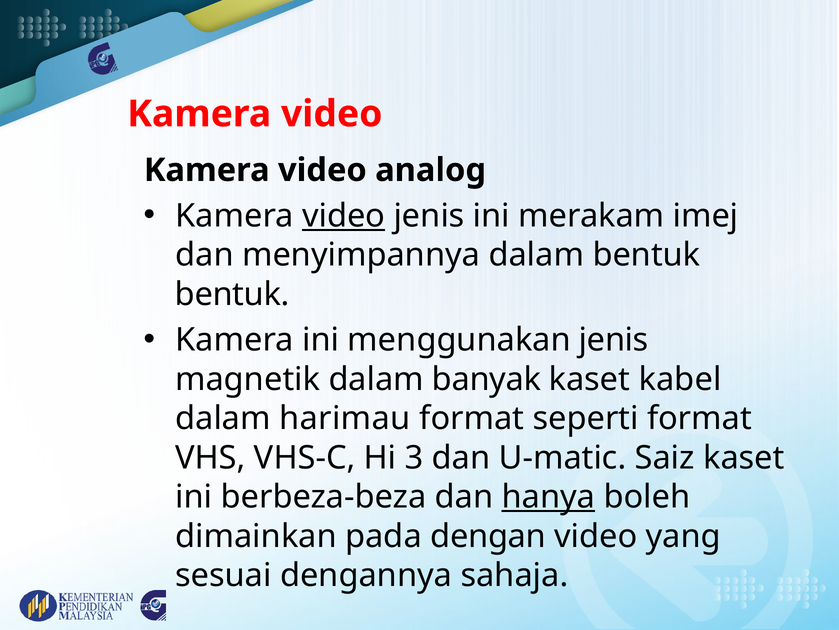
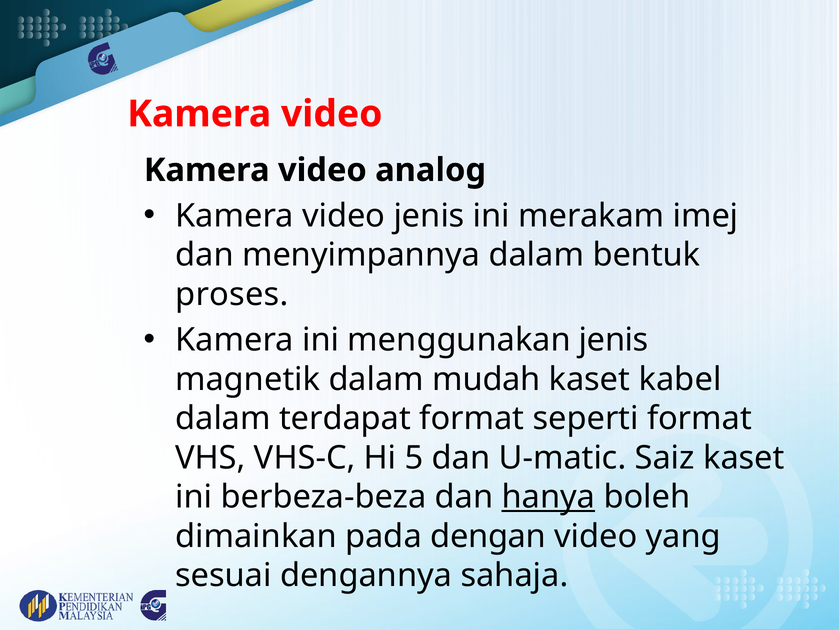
video underline: present -> none (344, 216)
bentuk: bentuk -> proses (232, 294)
banyak: banyak -> mudah (486, 379)
harimau: harimau -> terdapat (345, 418)
3: 3 -> 5 (414, 457)
